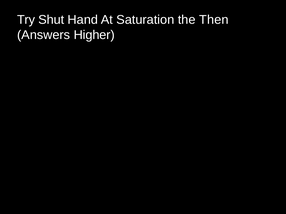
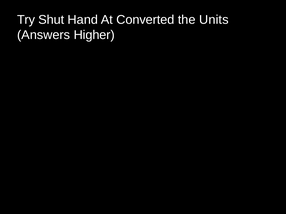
Saturation: Saturation -> Converted (145, 20)
Then: Then -> Units (214, 20)
